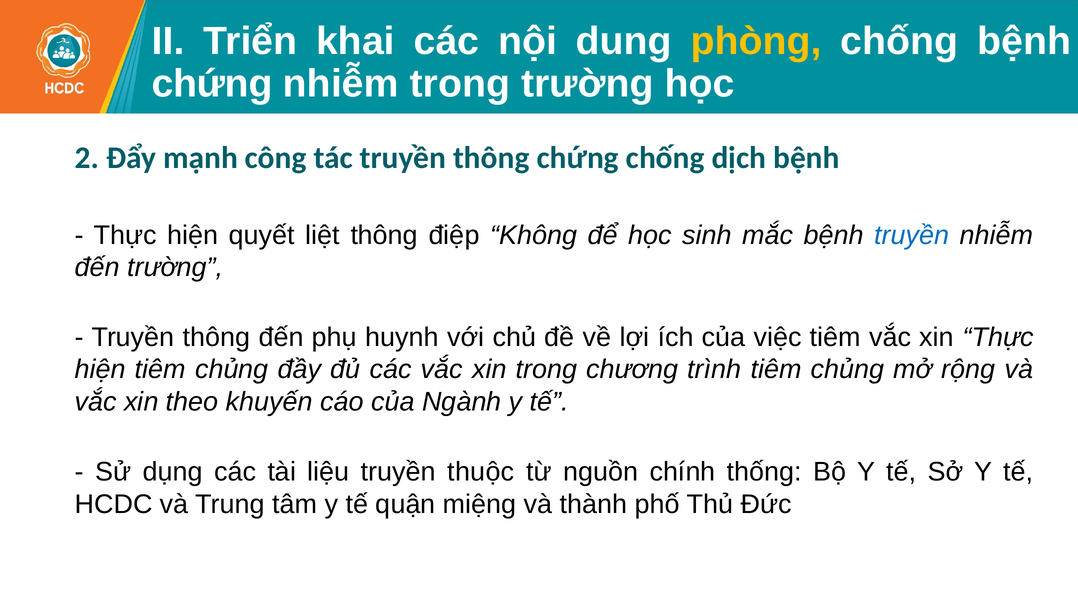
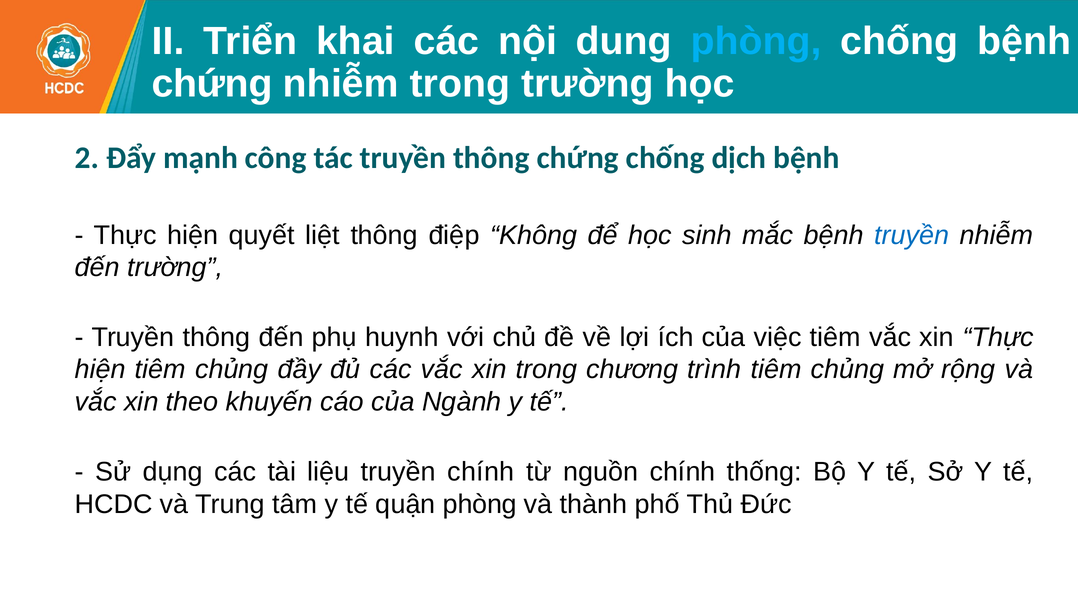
phòng colour: yellow -> light blue (756, 41)
truyền thuộc: thuộc -> chính (481, 472)
quận miệng: miệng -> phòng (480, 504)
